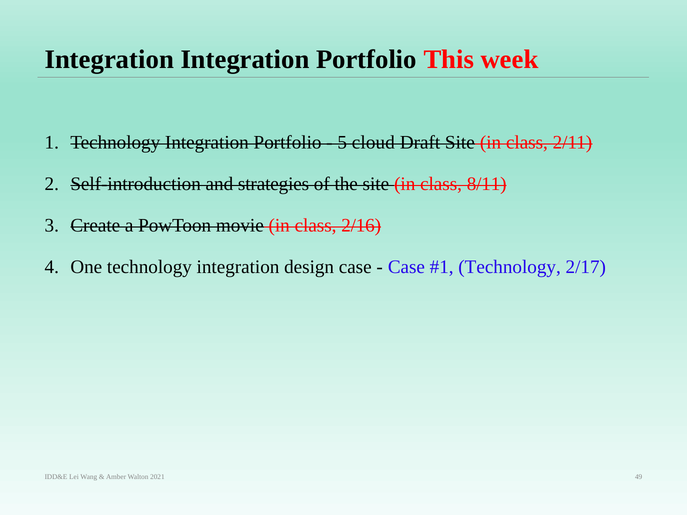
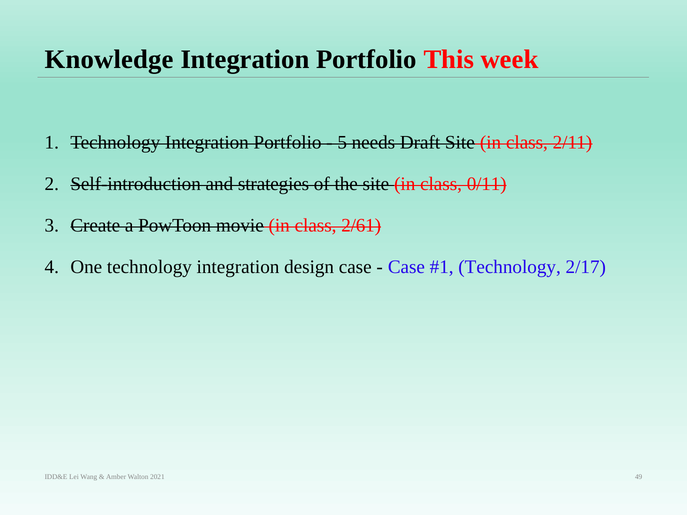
Integration: Integration -> Knowledge (109, 59)
cloud: cloud -> needs (373, 143)
8/11: 8/11 -> 0/11 (487, 184)
2/16: 2/16 -> 2/61 (361, 226)
